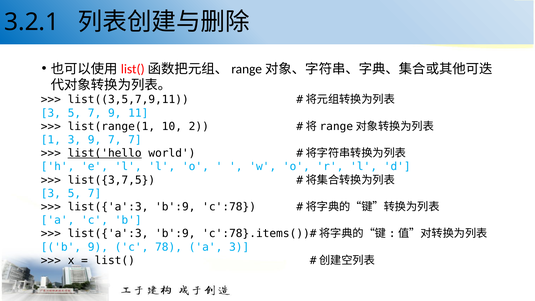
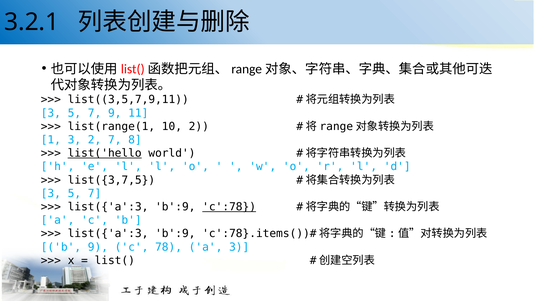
3 9: 9 -> 2 (95, 140)
7 7: 7 -> 8 (135, 140)
c':78 underline: none -> present (229, 207)
